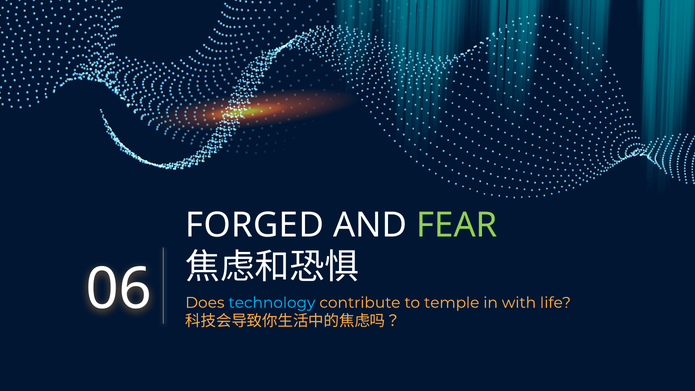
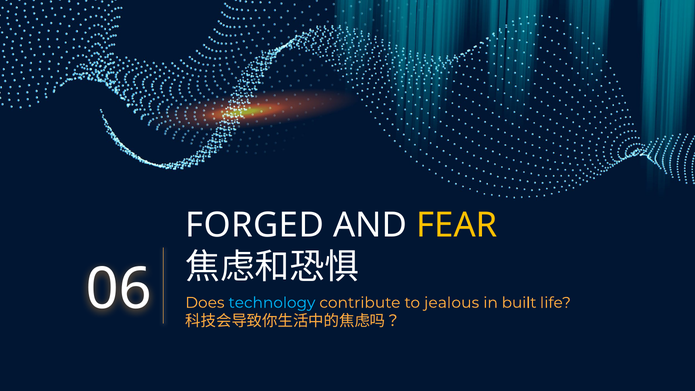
FEAR colour: light green -> yellow (457, 225)
temple: temple -> jealous (452, 303)
with: with -> built (519, 303)
